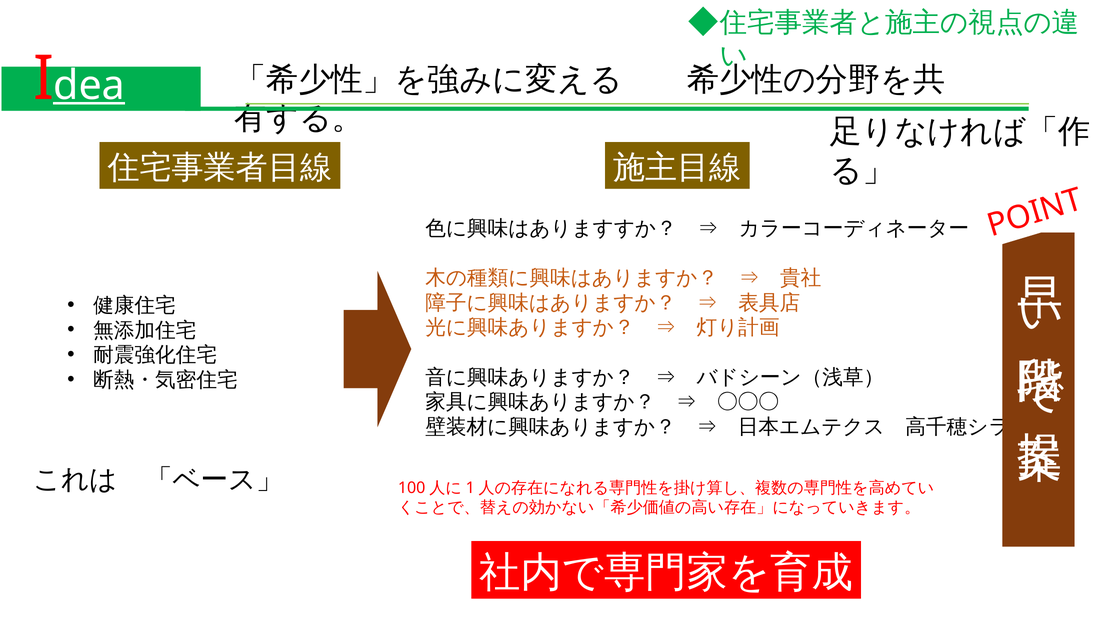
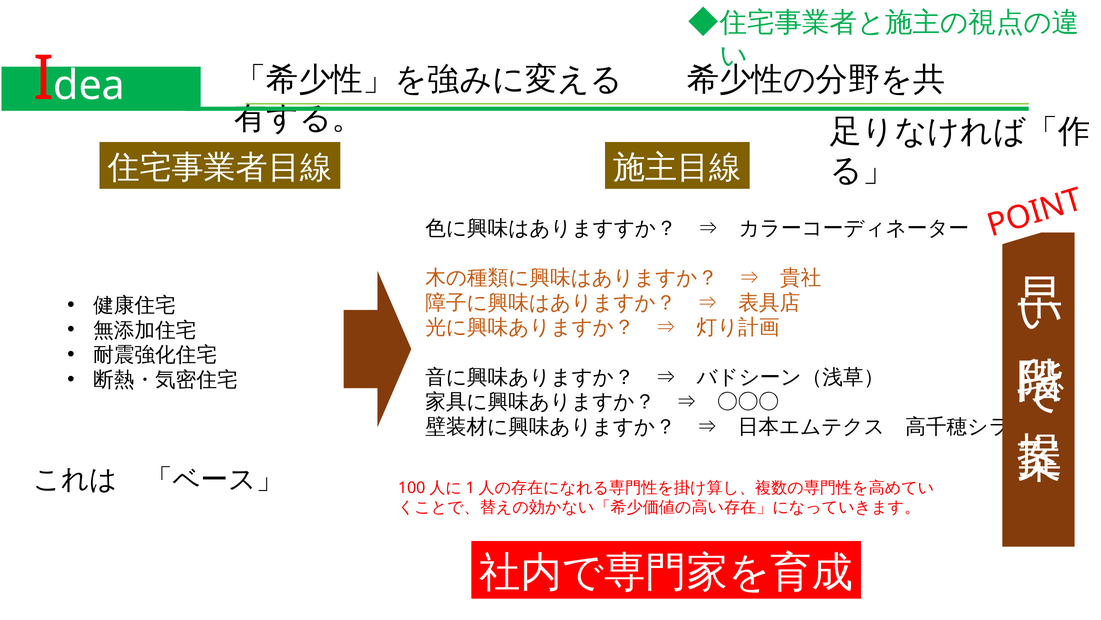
dea underline: present -> none (89, 85)
